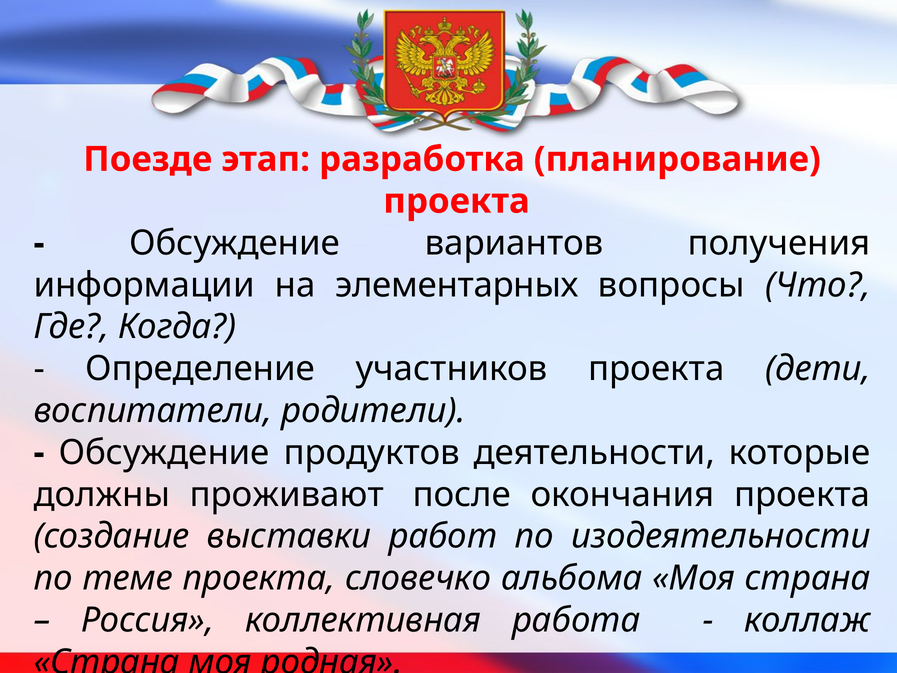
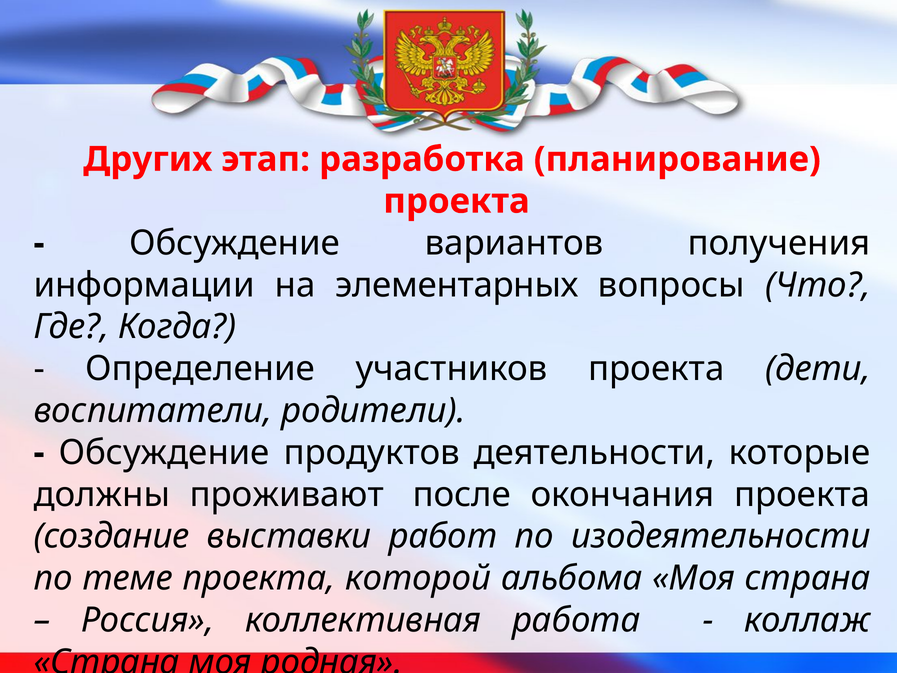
Поезде: Поезде -> Других (148, 159)
словечко: словечко -> которой (418, 578)
